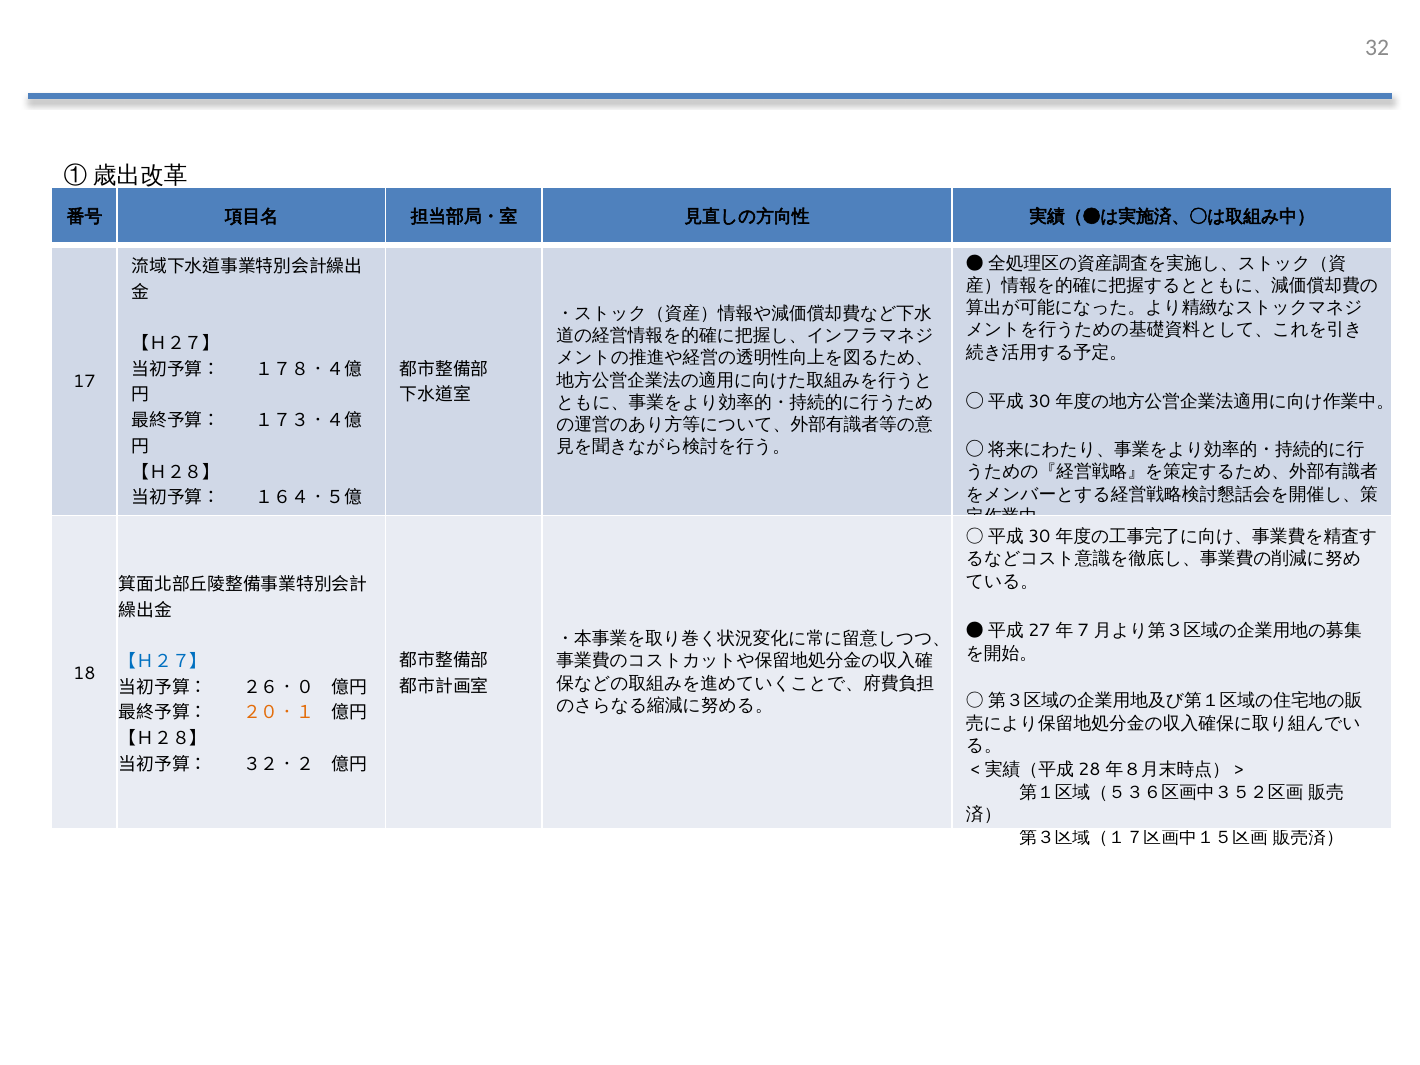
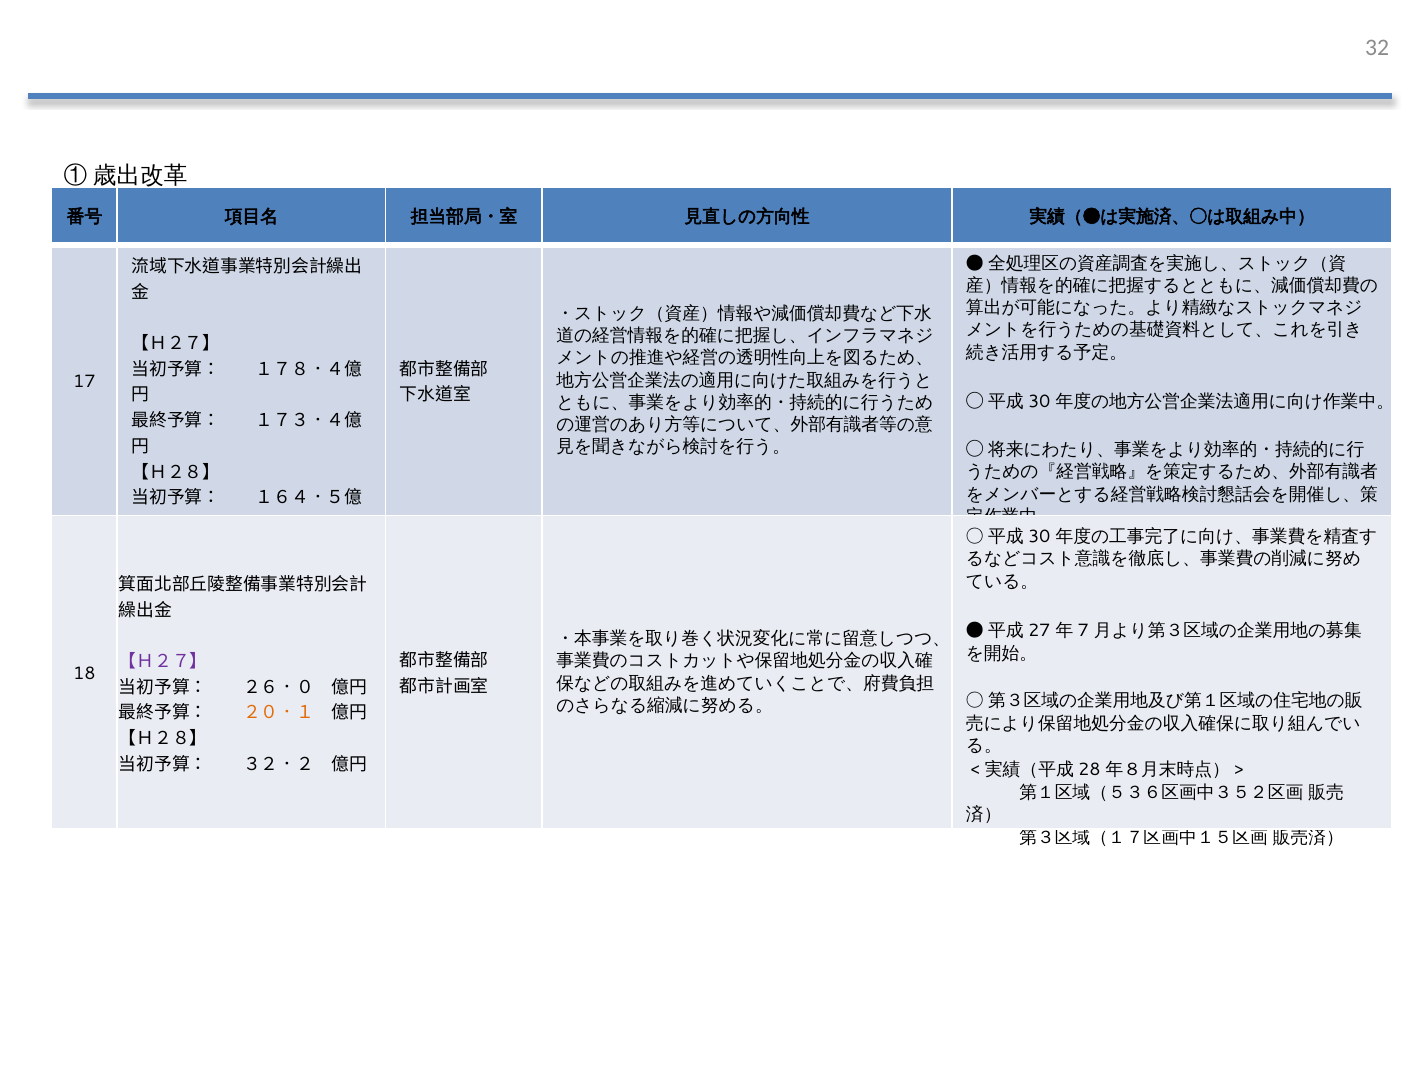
【Ｈ２７】 colour: blue -> purple (163, 661)
